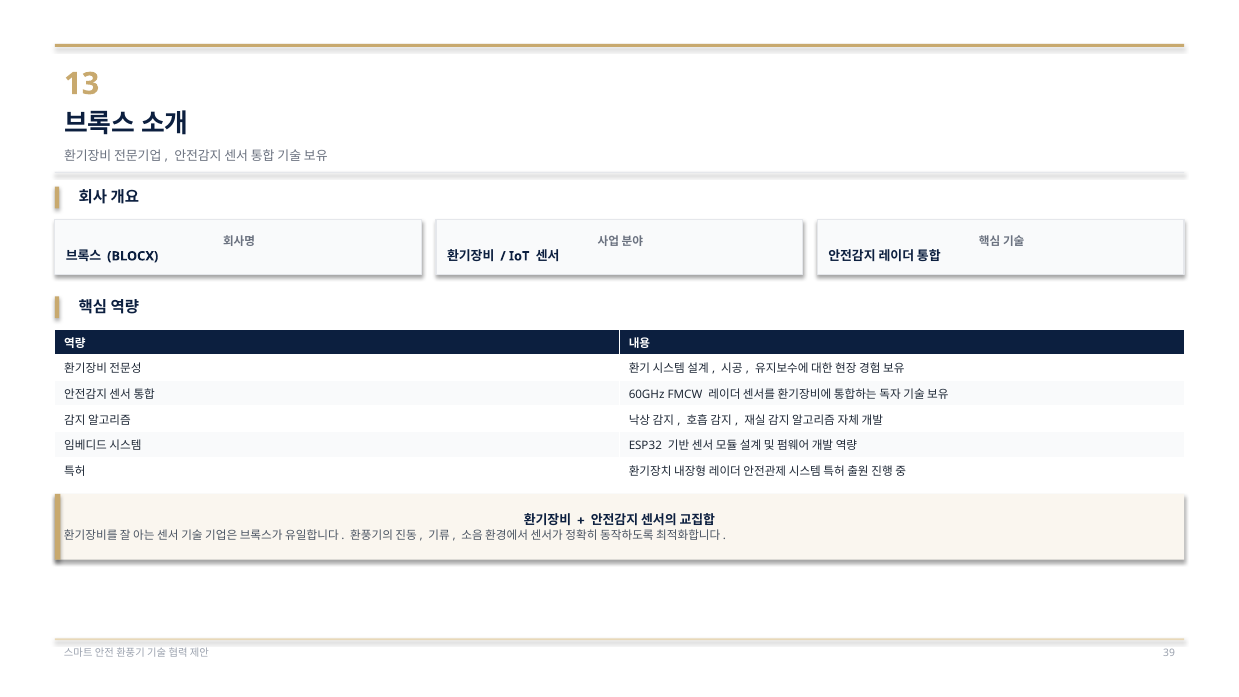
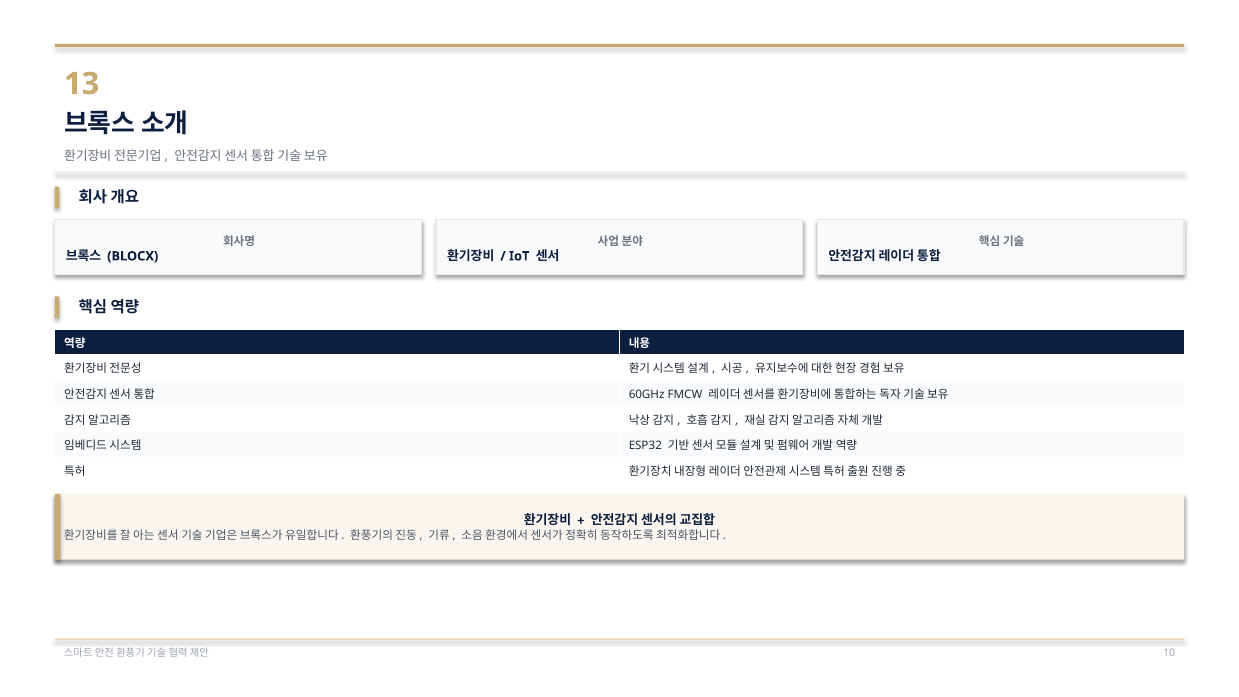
39: 39 -> 10 (1169, 654)
